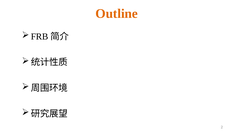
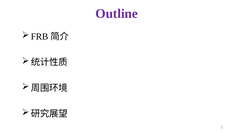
Outline colour: orange -> purple (117, 14)
